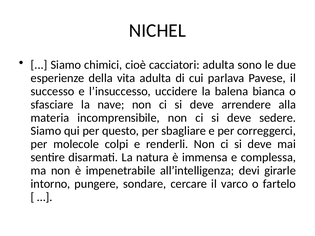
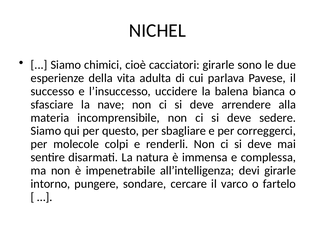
cacciatori adulta: adulta -> girarle (219, 65)
